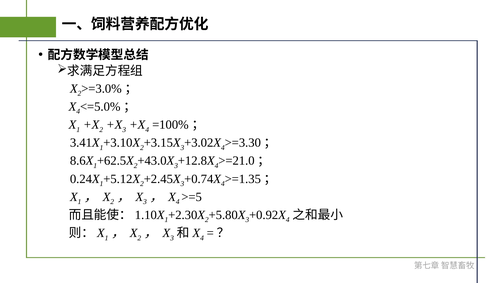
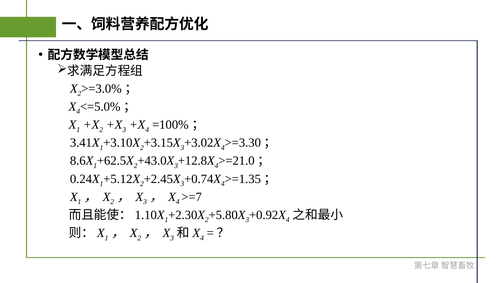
>=5: >=5 -> >=7 (192, 197)
